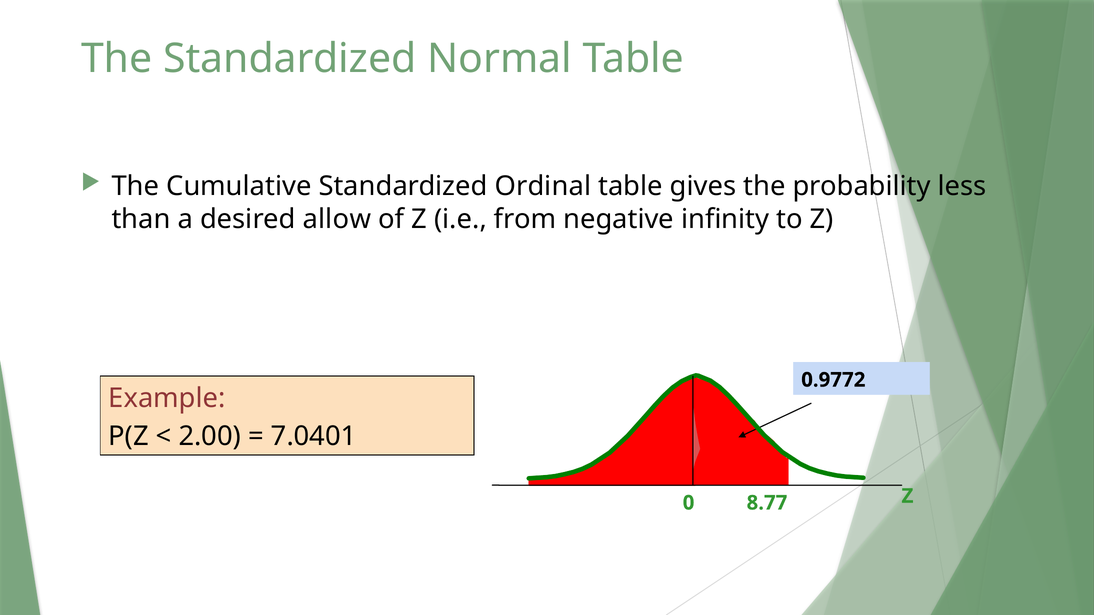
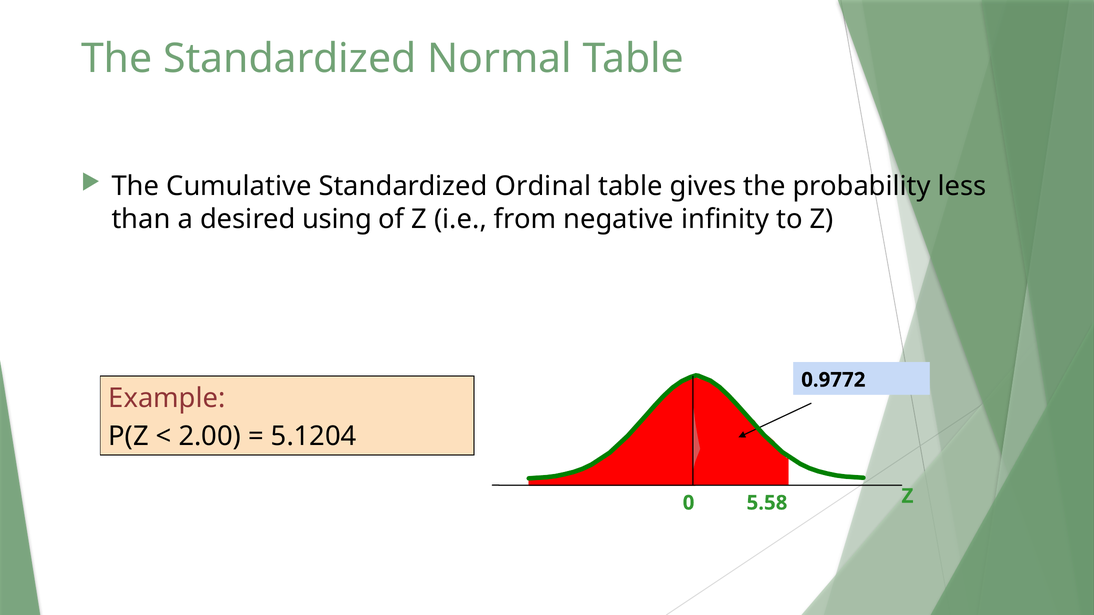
allow: allow -> using (337, 219)
7.0401: 7.0401 -> 5.1204 (314, 437)
8.77: 8.77 -> 5.58 (767, 503)
